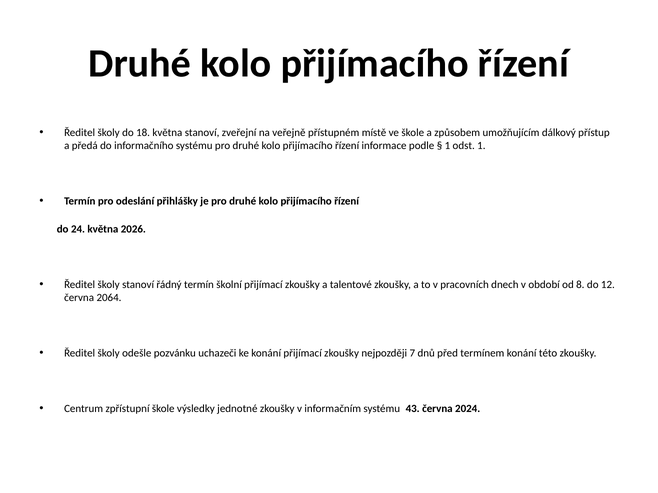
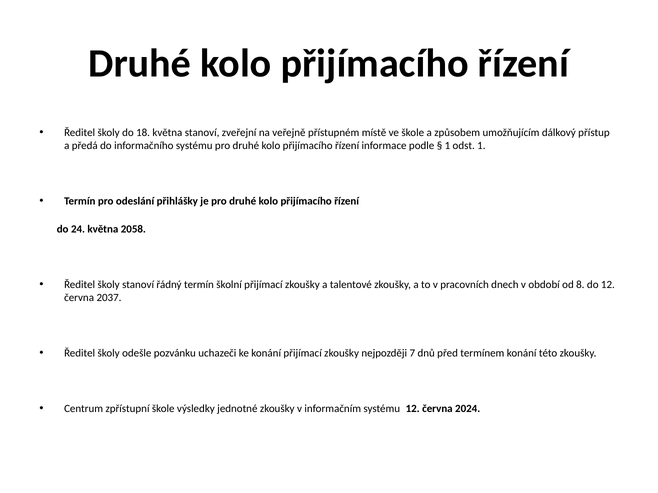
2026: 2026 -> 2058 (133, 229)
2064: 2064 -> 2037 (109, 298)
systému 43: 43 -> 12 (413, 409)
